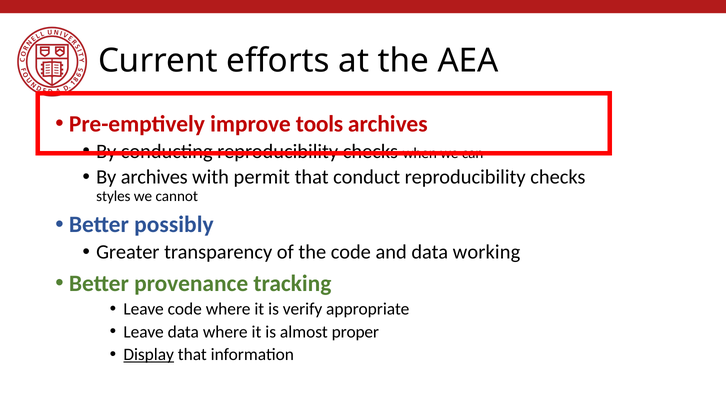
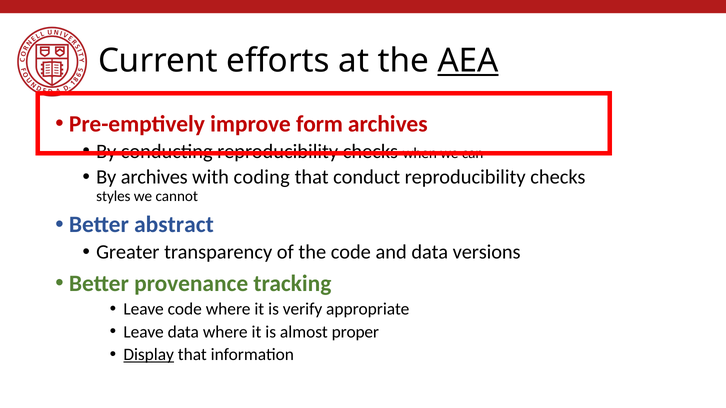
AEA underline: none -> present (468, 61)
tools: tools -> form (319, 124)
permit: permit -> coding (262, 177)
possibly: possibly -> abstract (174, 225)
working: working -> versions (487, 252)
